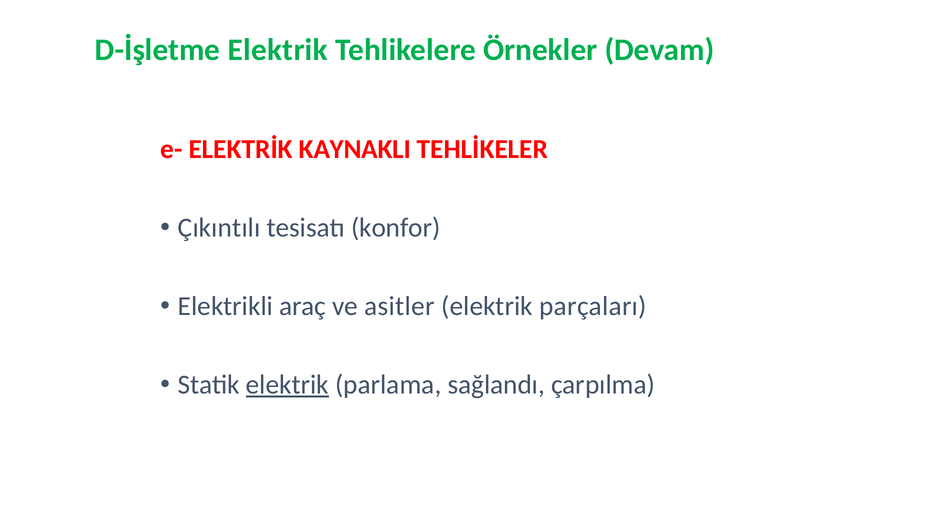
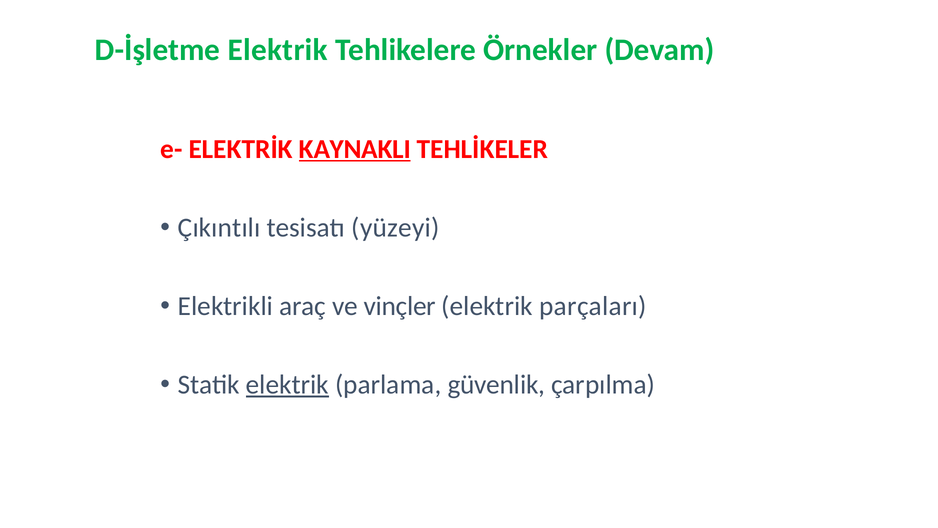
KAYNAKLI underline: none -> present (355, 149)
konfor: konfor -> yüzeyi (396, 227)
asitler: asitler -> vinçler (400, 306)
sağlandı: sağlandı -> güvenlik (496, 384)
